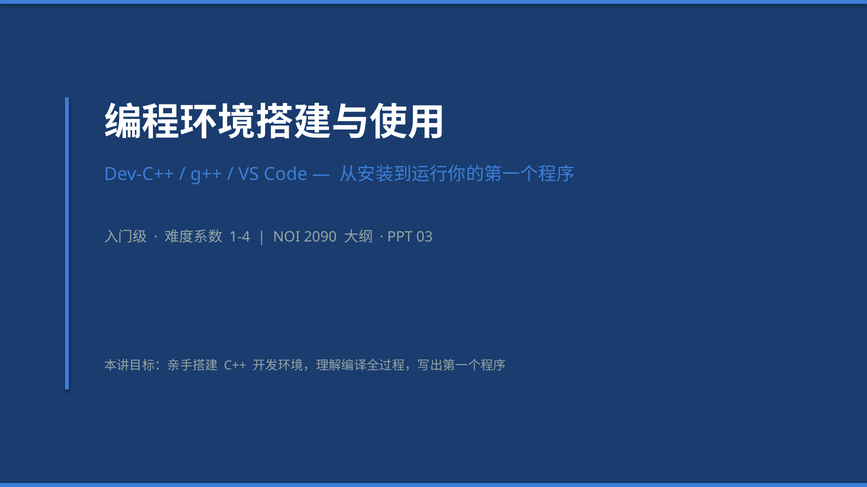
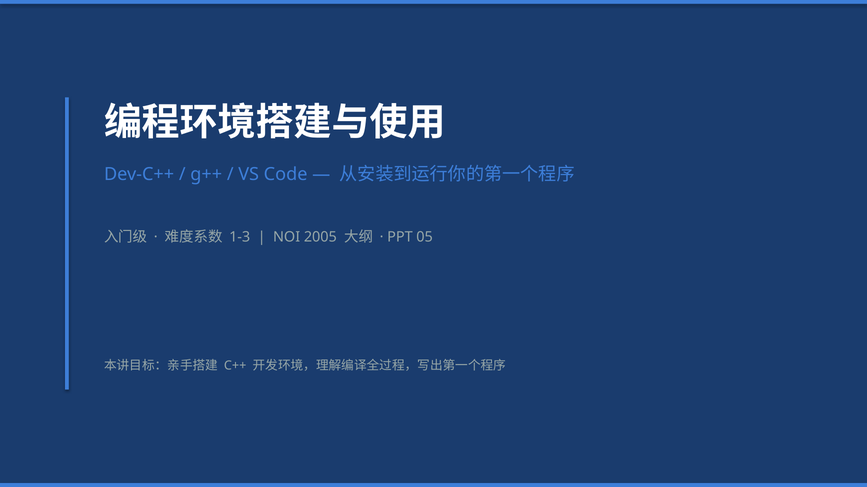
1-4: 1-4 -> 1-3 (240, 237)
2090: 2090 -> 2005 (320, 237)
03: 03 -> 05 (425, 237)
